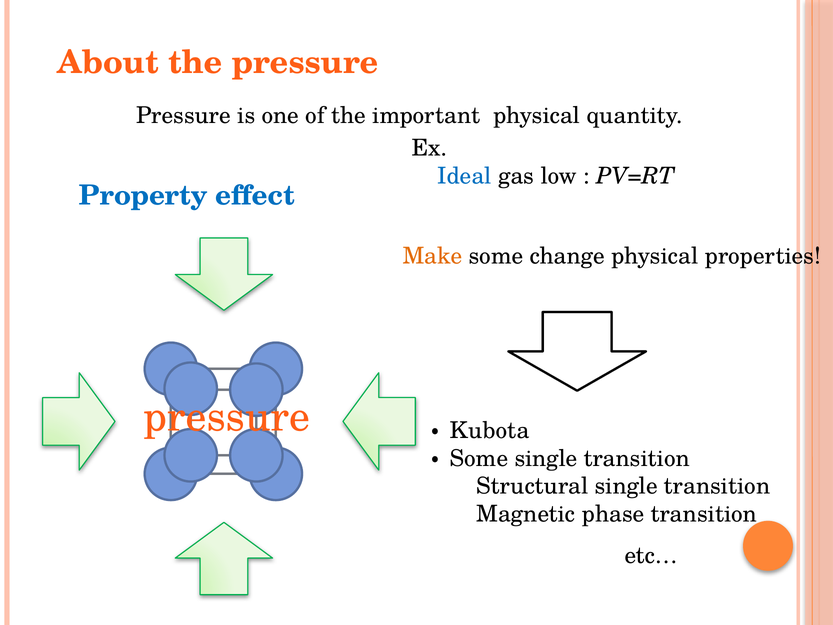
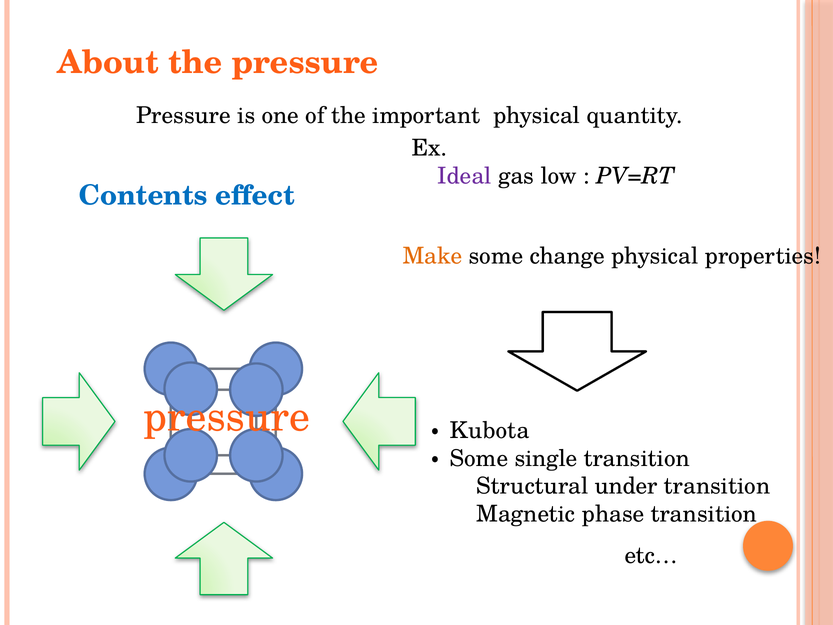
Ideal colour: blue -> purple (464, 176)
Property: Property -> Contents (143, 196)
Structural single: single -> under (626, 486)
